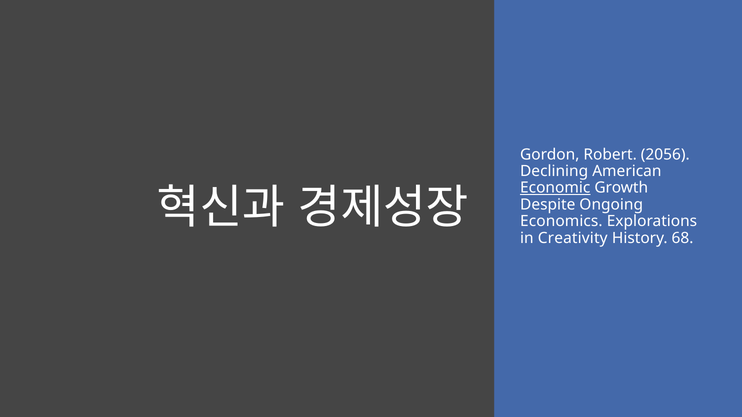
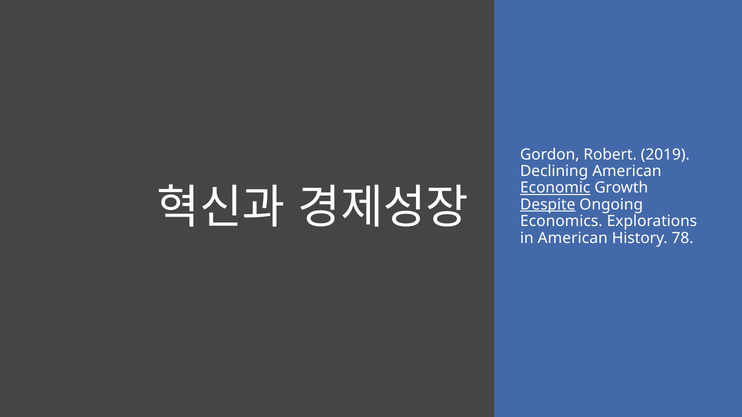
2056: 2056 -> 2019 (665, 155)
Despite underline: none -> present (548, 205)
in Creativity: Creativity -> American (573, 238)
68: 68 -> 78 (683, 238)
